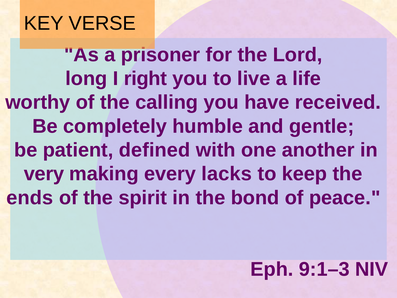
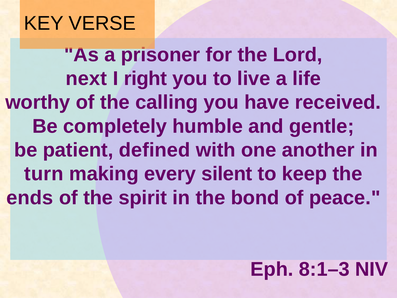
long: long -> next (86, 79)
very: very -> turn (44, 174)
lacks: lacks -> silent (227, 174)
9:1–3: 9:1–3 -> 8:1–3 (324, 269)
